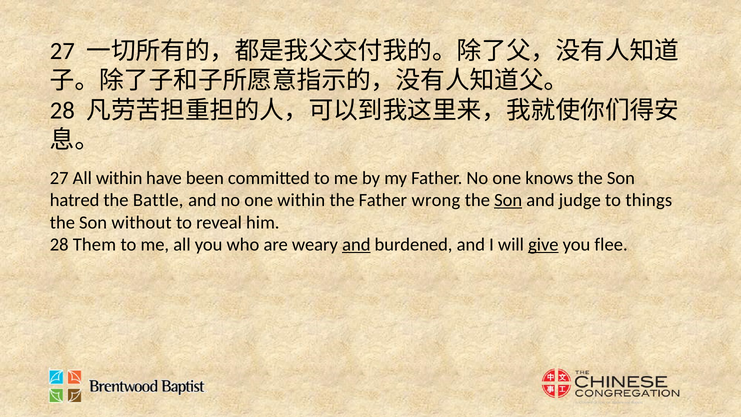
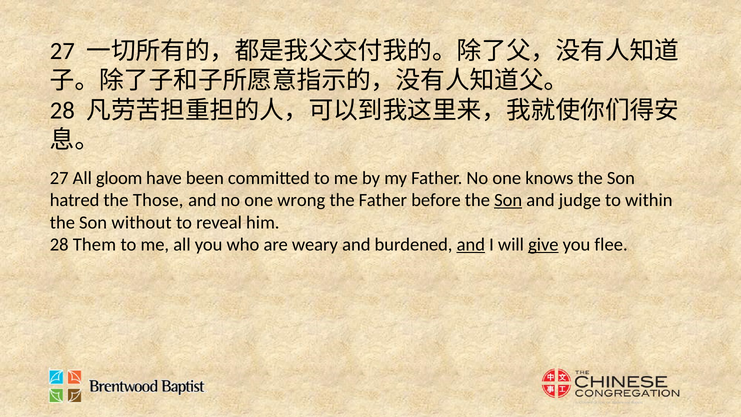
All within: within -> gloom (119, 178)
Battle: Battle -> Those (158, 200)
one within: within -> wrong (301, 200)
wrong: wrong -> before (436, 200)
things: things -> within (649, 200)
and underline: present -> none (356, 245)
and underline: none -> present (471, 245)
